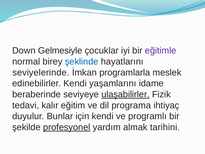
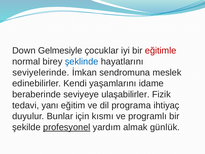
eğitimle colour: purple -> red (161, 51)
programlarla: programlarla -> sendromuna (125, 72)
ulaşabilirler underline: present -> none (125, 94)
kalır: kalır -> yanı (50, 105)
için kendi: kendi -> kısmı (103, 116)
tarihini: tarihini -> günlük (165, 127)
